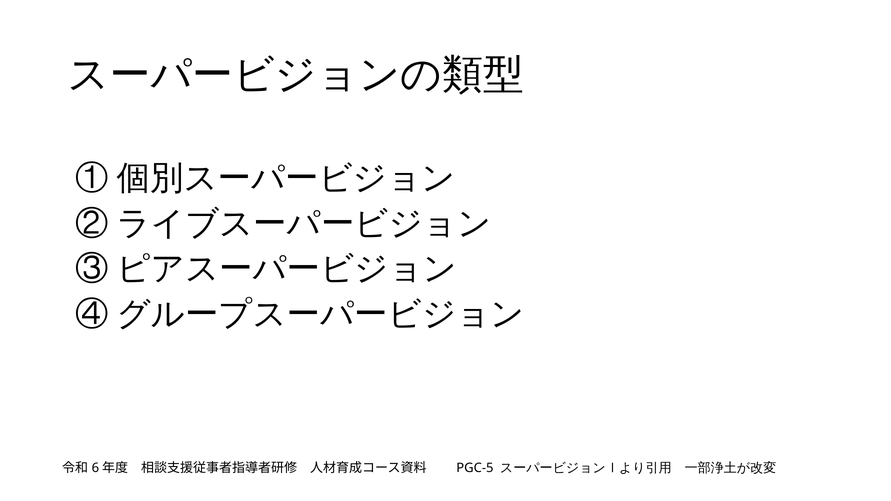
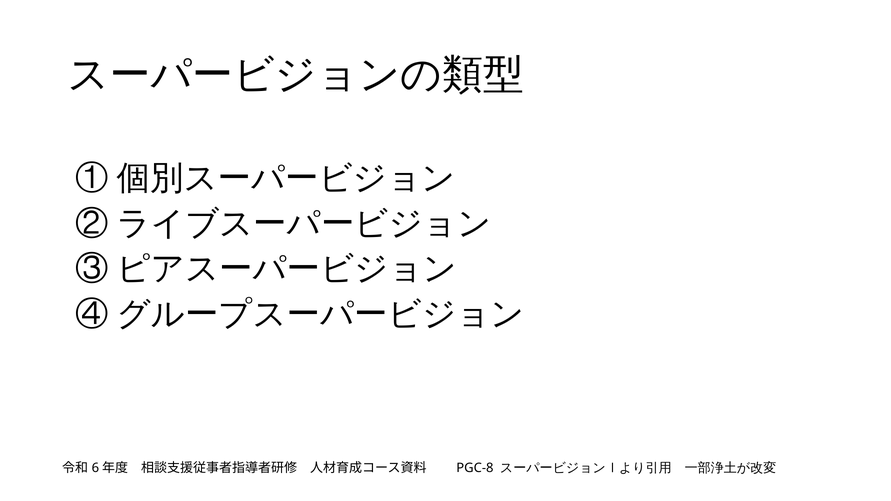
PGC-5: PGC-5 -> PGC-8 (475, 468)
